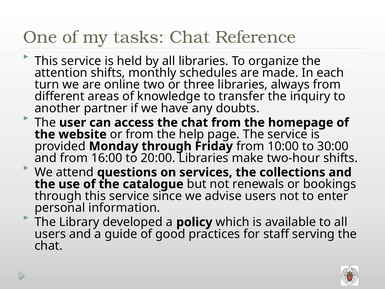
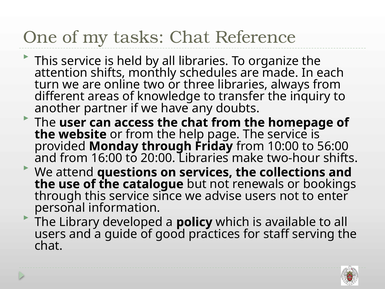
30:00: 30:00 -> 56:00 (333, 146)
